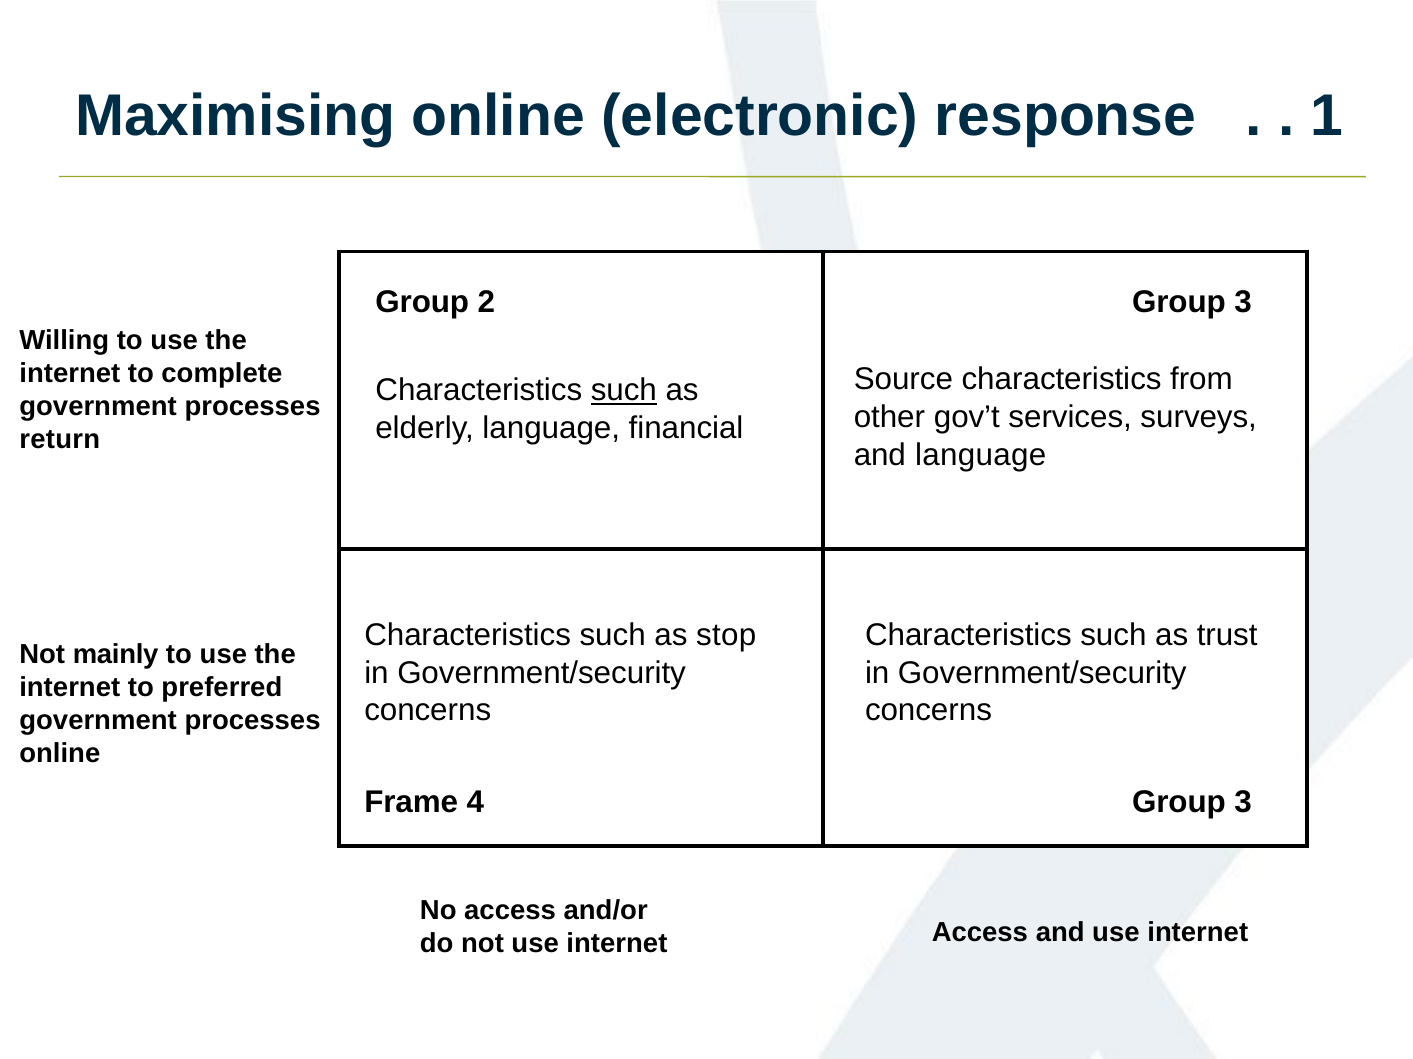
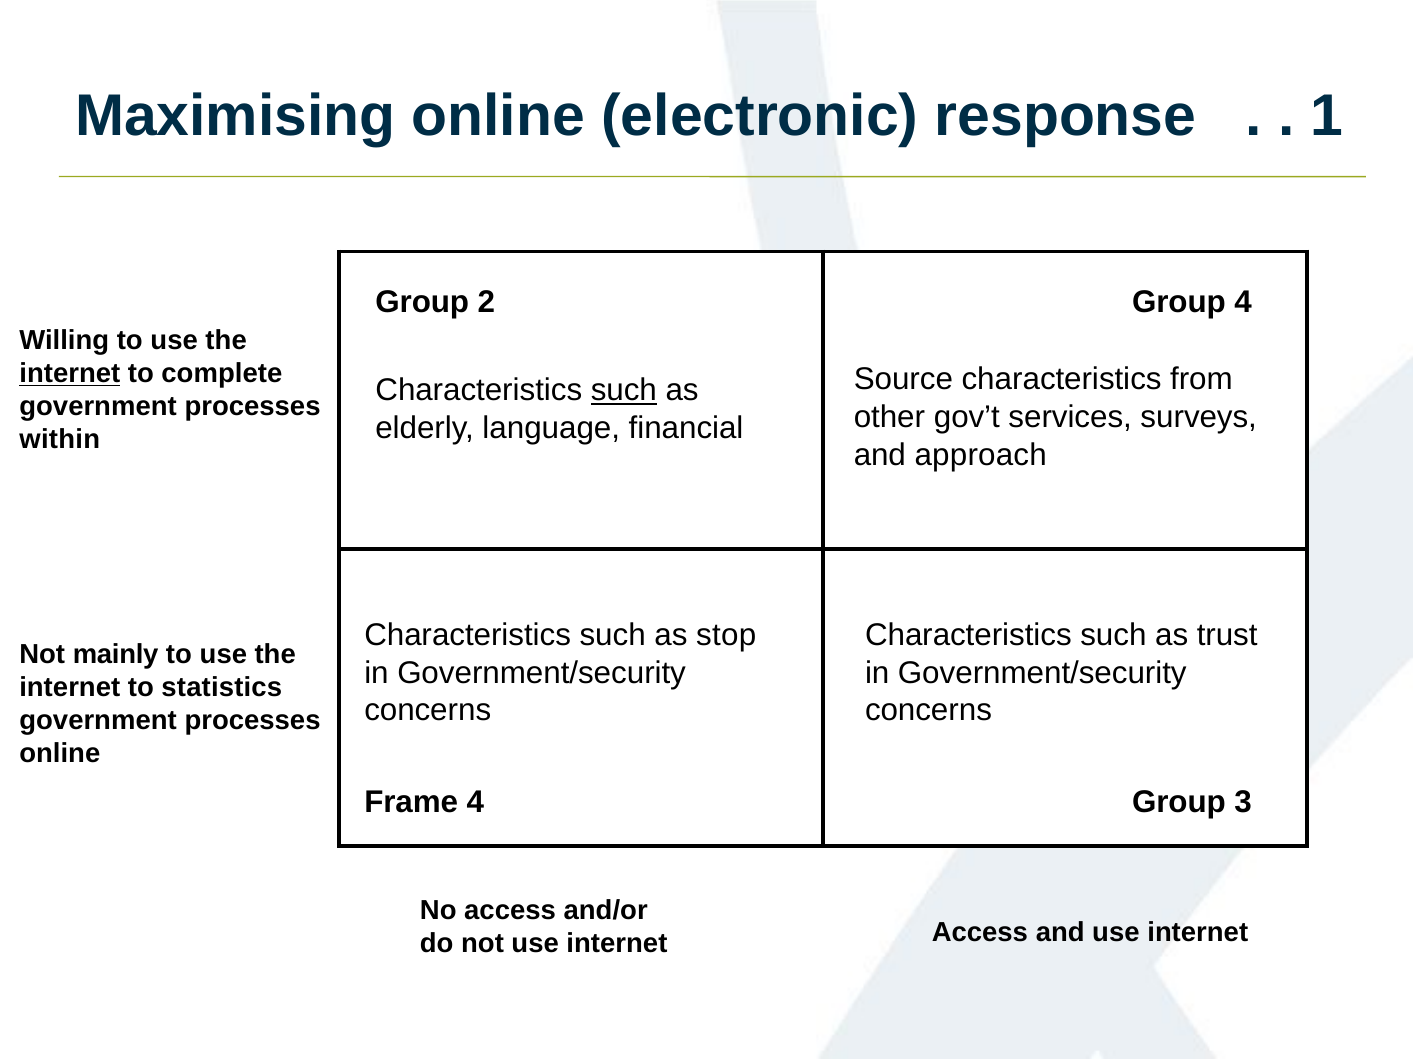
2 Group 3: 3 -> 4 (1243, 302)
internet underline: none -> present (70, 374)
return: return -> within (60, 440)
and language: language -> approach (981, 455)
preferred: preferred -> statistics (222, 688)
